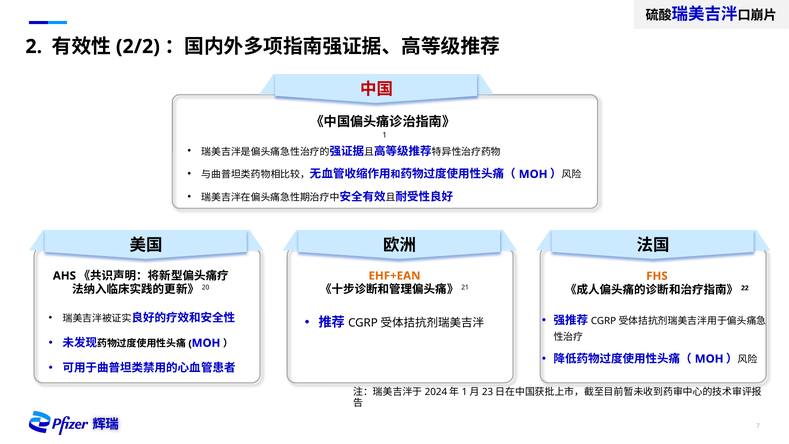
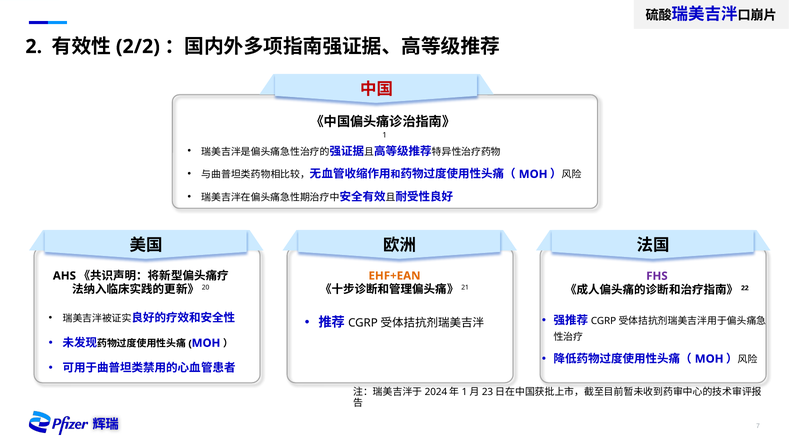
FHS colour: orange -> purple (657, 276)
